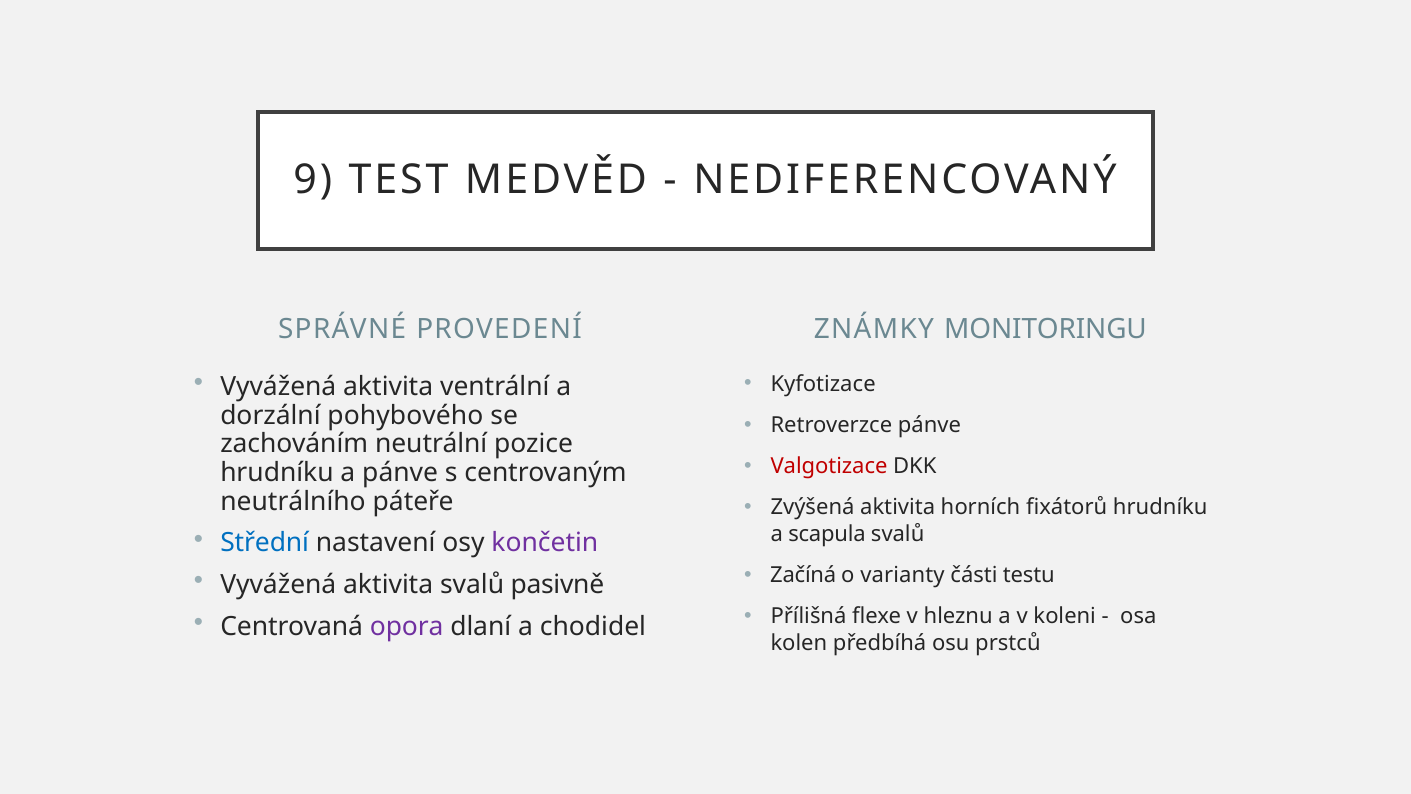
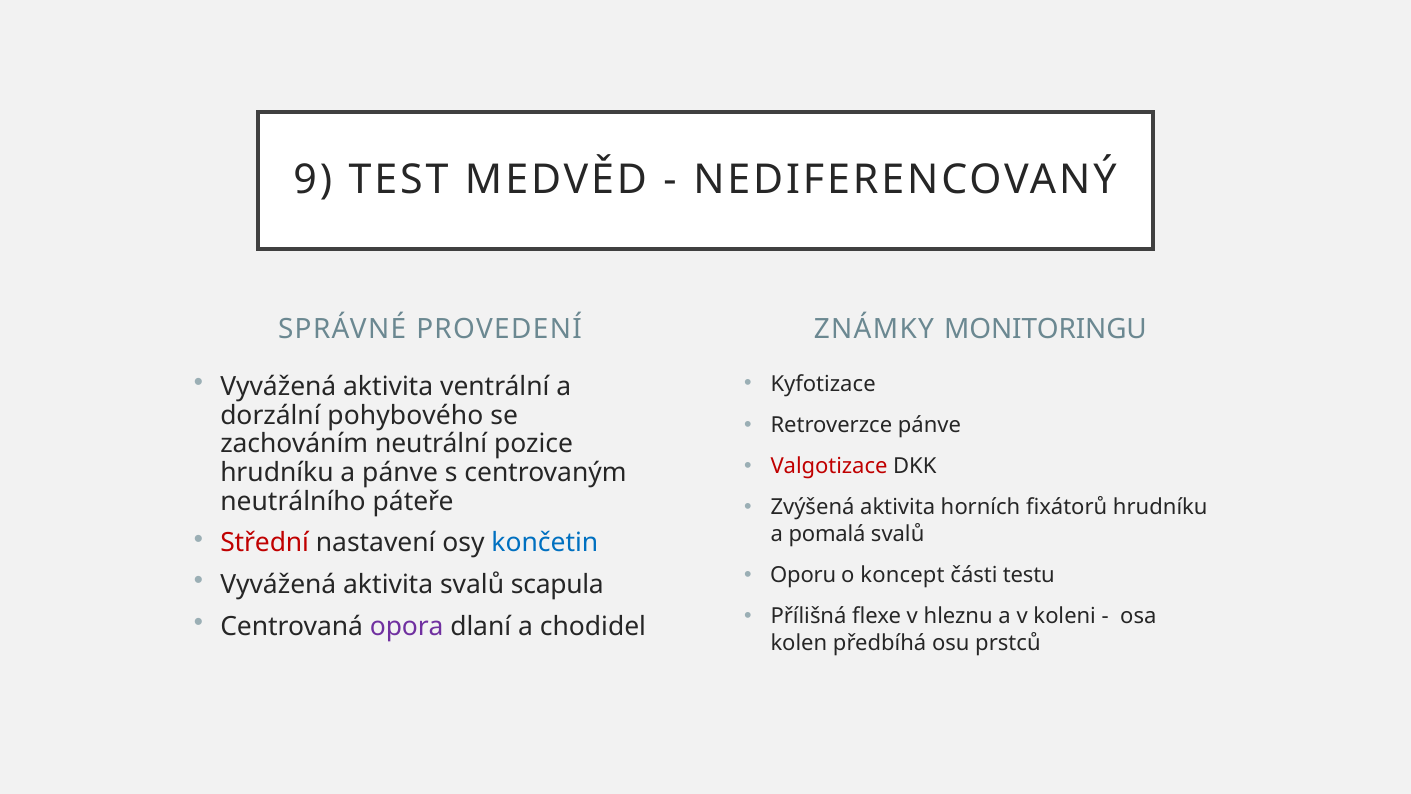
Střední colour: blue -> red (265, 543)
končetin colour: purple -> blue (545, 543)
scapula: scapula -> pomalá (827, 534)
Začíná: Začíná -> Oporu (803, 575)
varianty: varianty -> koncept (902, 575)
pasivně: pasivně -> scapula (557, 585)
